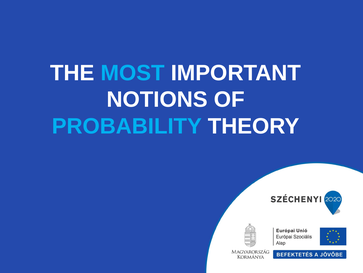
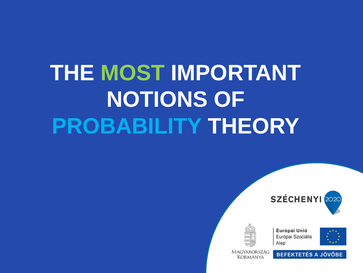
MOST colour: light blue -> light green (133, 73)
